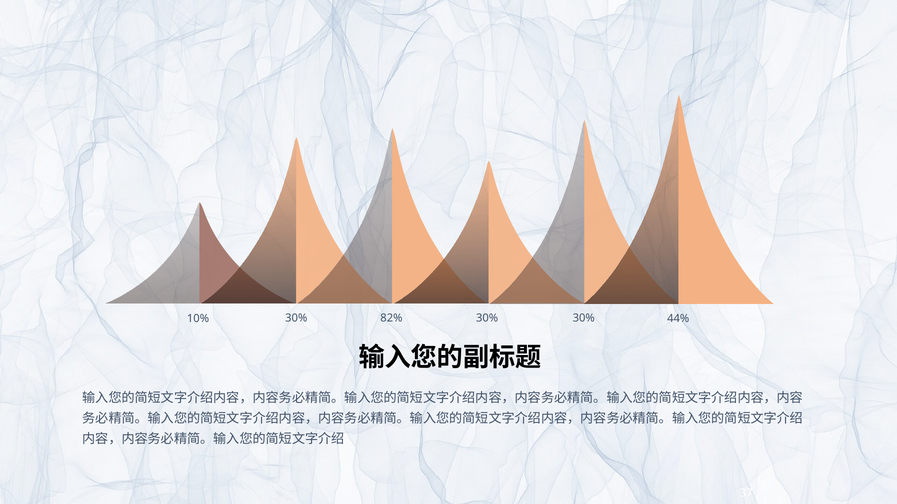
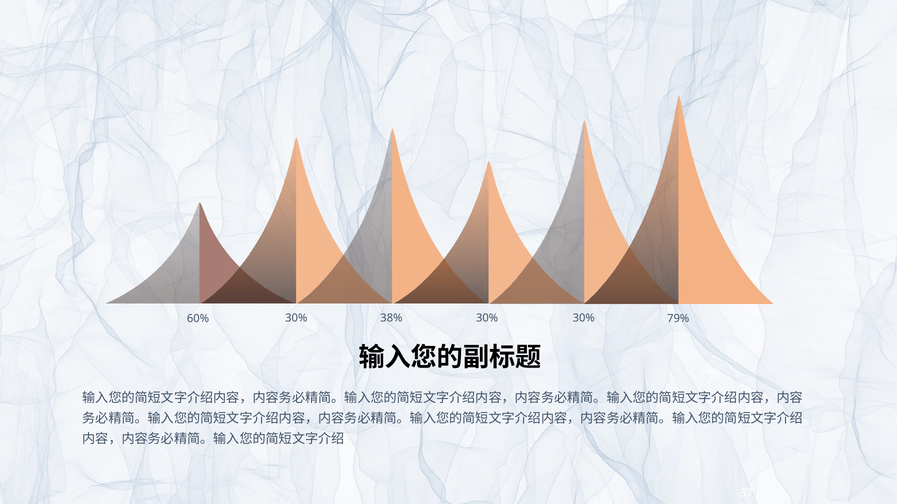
10%: 10% -> 60% (198, 319)
82%: 82% -> 38% (391, 318)
44%: 44% -> 79% (678, 319)
